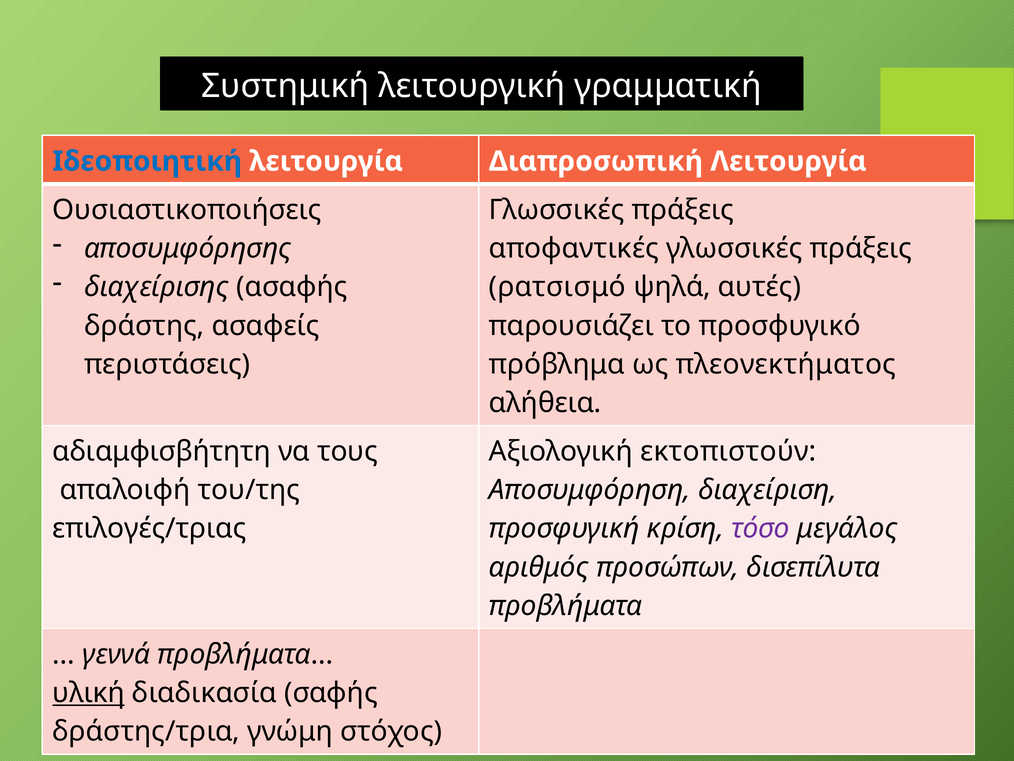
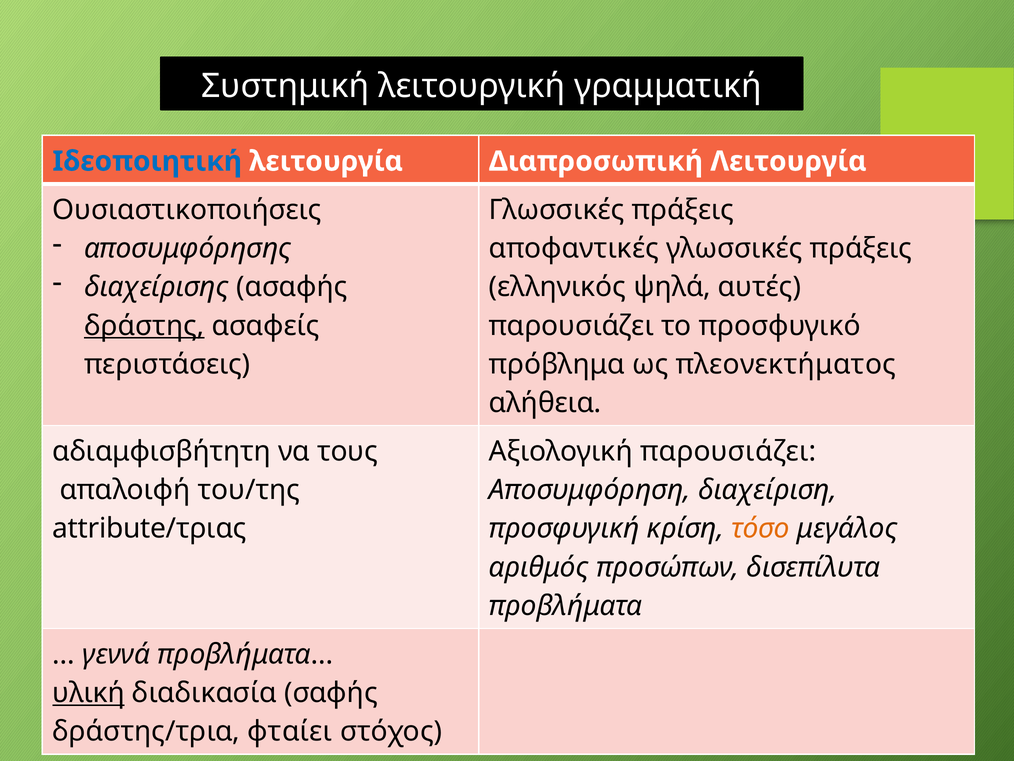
ρατσισμό: ρατσισμό -> ελληνικός (558, 287)
δράστης underline: none -> present (144, 326)
Αξιολογική εκτοπιστούν: εκτοπιστούν -> παρουσιάζει (728, 451)
επιλογές/τριας: επιλογές/τριας -> attribute/τριας (149, 528)
τόσο colour: purple -> orange (760, 528)
γνώμη: γνώμη -> φταίει (290, 731)
